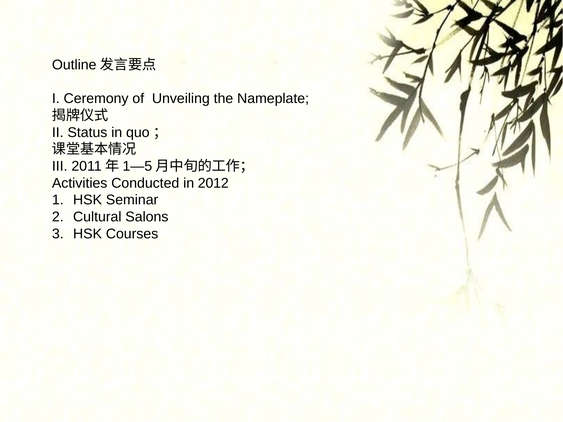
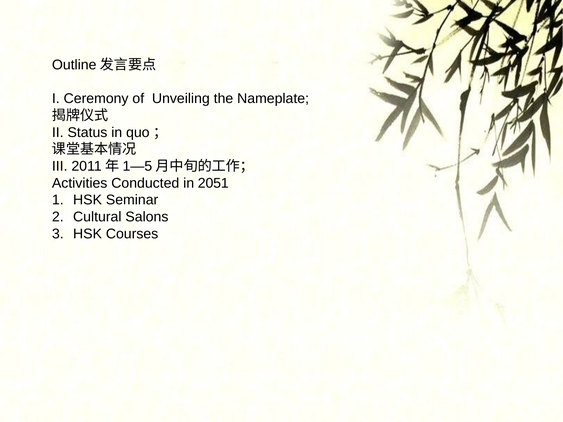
2012: 2012 -> 2051 (213, 183)
